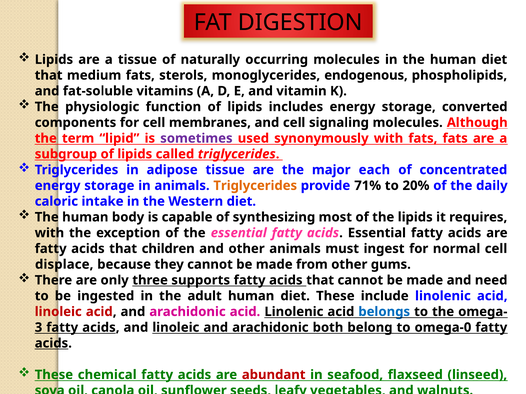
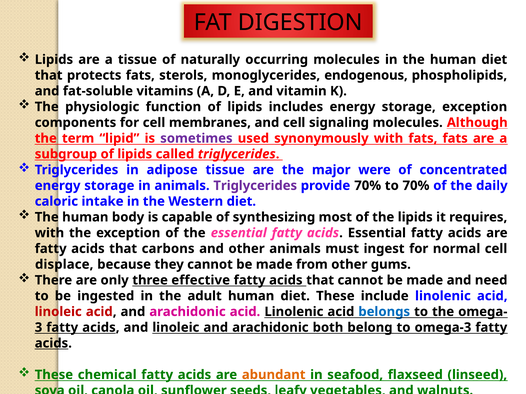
medium: medium -> protects (94, 75)
storage converted: converted -> exception (475, 107)
each: each -> were (374, 170)
Triglycerides colour: orange -> purple (255, 186)
provide 71%: 71% -> 70% (368, 186)
to 20%: 20% -> 70% (416, 186)
children: children -> carbons (168, 249)
supports: supports -> effective (201, 281)
omega-0: omega-0 -> omega-3 (443, 328)
abundant colour: red -> orange (274, 375)
